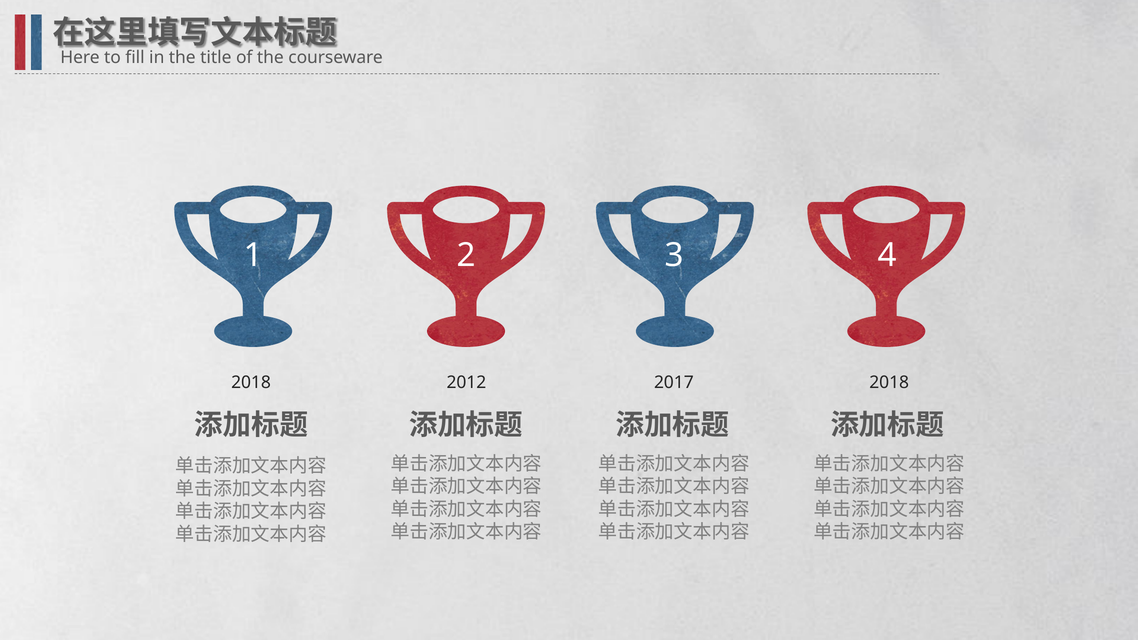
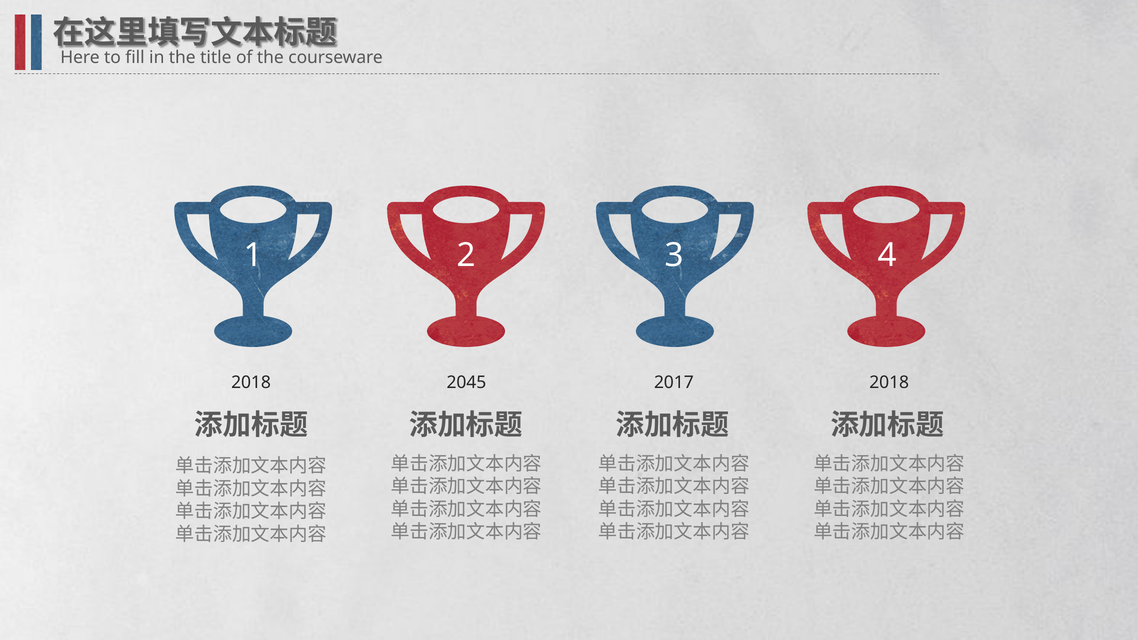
2012: 2012 -> 2045 (466, 382)
